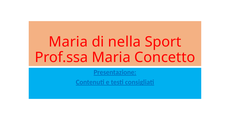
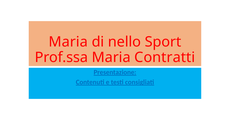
nella: nella -> nello (124, 42)
Concetto: Concetto -> Contratti (165, 57)
